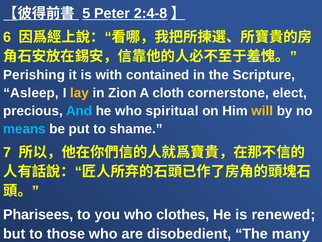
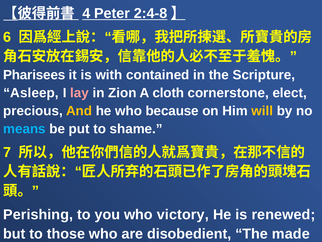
5: 5 -> 4 (86, 13)
Perishing: Perishing -> Pharisees (34, 75)
lay colour: yellow -> pink (80, 93)
And colour: light blue -> yellow (79, 111)
spiritual: spiritual -> because (172, 111)
Pharisees: Pharisees -> Perishing (38, 214)
clothes: clothes -> victory (183, 214)
many: many -> made (291, 233)
